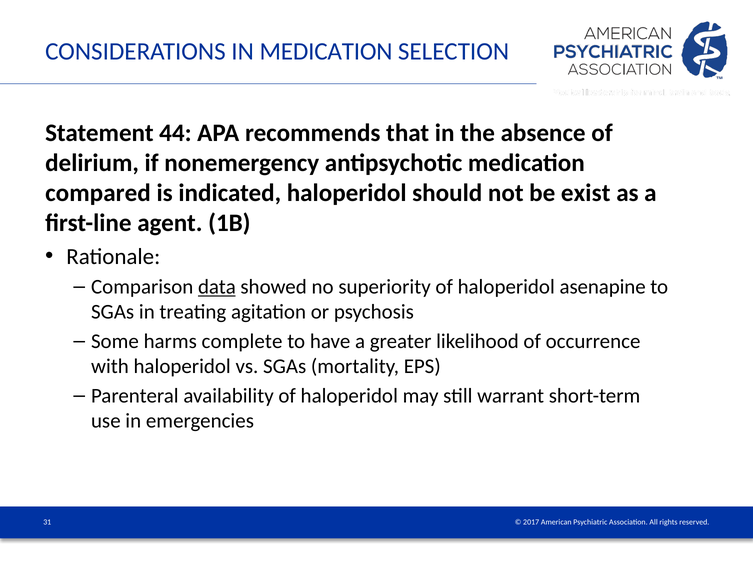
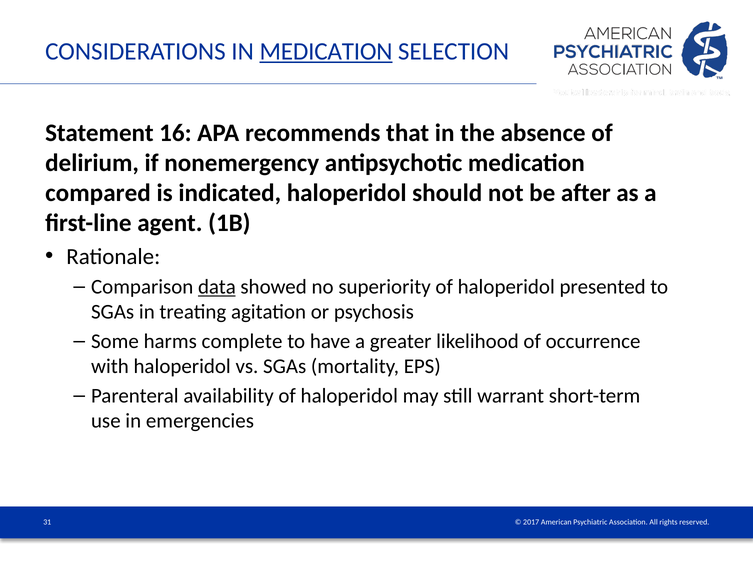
MEDICATION underline: none -> present (326, 51)
44: 44 -> 16 (175, 133)
exist: exist -> after (586, 193)
asenapine: asenapine -> presented (603, 287)
